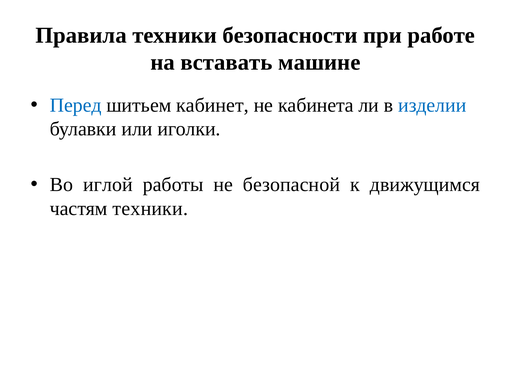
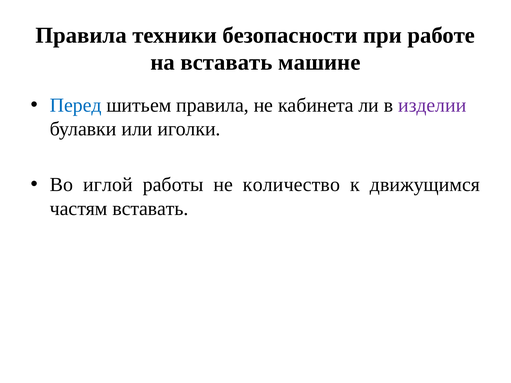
шитьем кабинет: кабинет -> правила (213, 105)
изделии colour: blue -> purple (432, 105)
безопасной: безопасной -> количество (291, 185)
частям техники: техники -> вставать (150, 209)
